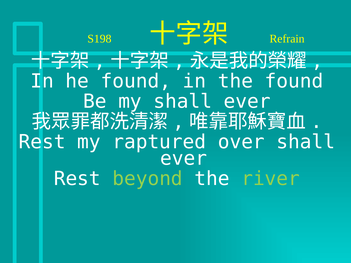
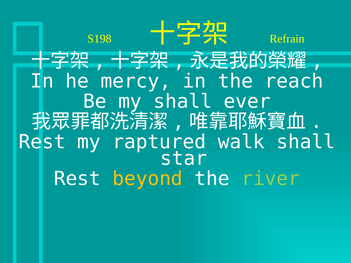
he found: found -> mercy (136, 81)
the found: found -> reach (294, 81)
over: over -> walk (241, 142)
ever: ever -> star (184, 159)
beyond colour: light green -> yellow (148, 179)
